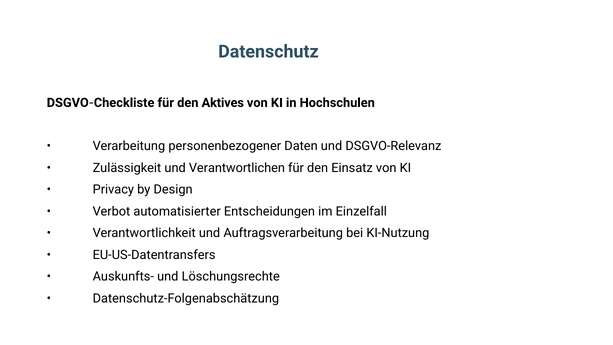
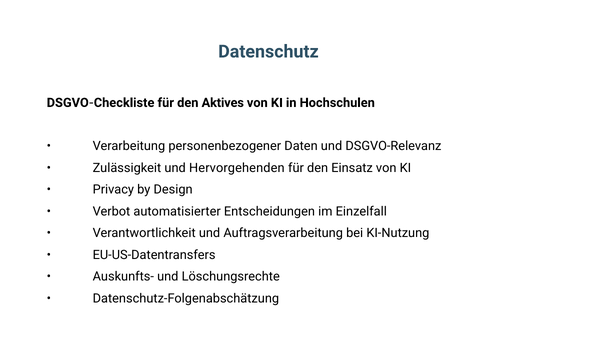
Verantwortlichen: Verantwortlichen -> Hervorgehenden (237, 168)
